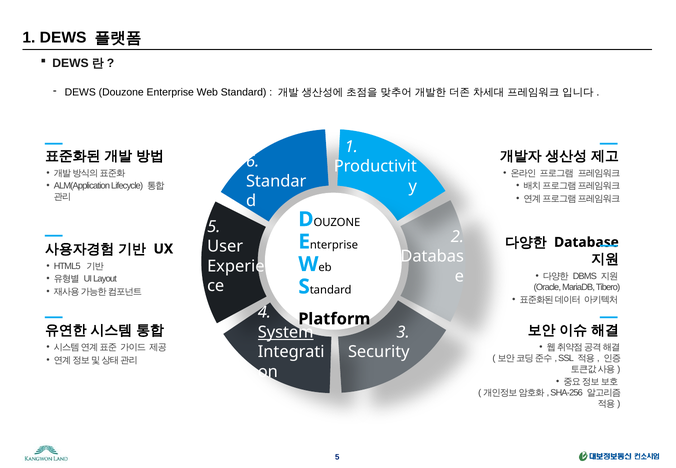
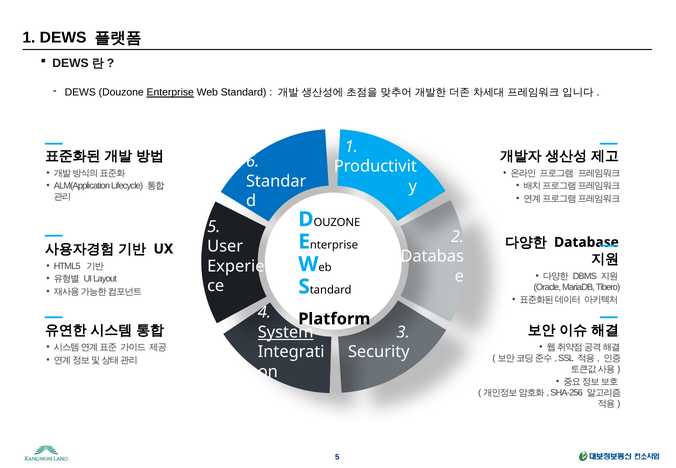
Enterprise underline: none -> present (170, 92)
